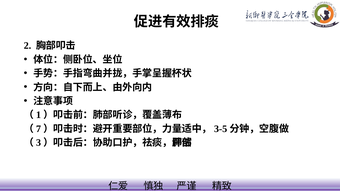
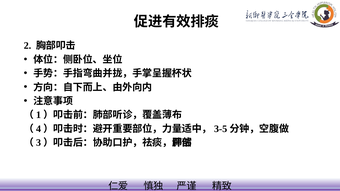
7: 7 -> 4 (39, 129)
